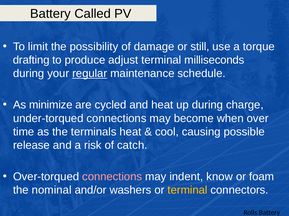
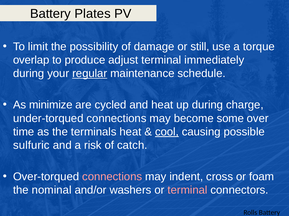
Called: Called -> Plates (93, 14)
drafting: drafting -> overlap (31, 60)
milliseconds: milliseconds -> immediately (214, 60)
when: when -> some (230, 119)
cool underline: none -> present (167, 132)
release: release -> sulfuric (31, 146)
know: know -> cross (220, 177)
terminal colour: yellow -> pink (187, 191)
